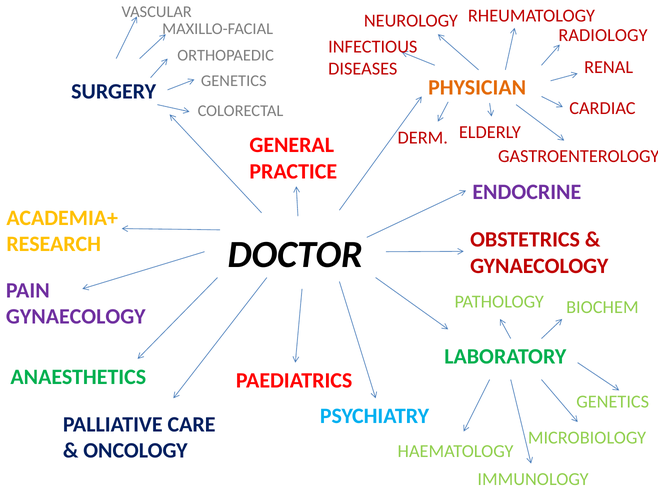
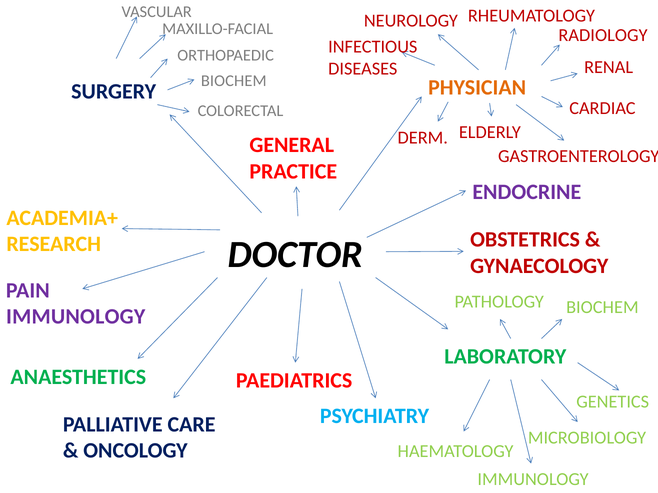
GENETICS: GENETICS -> BIOCHEM (234, 81)
GYNAECOLOGY: GYNAECOLOGY -> IMMUNOLOGY (76, 317)
